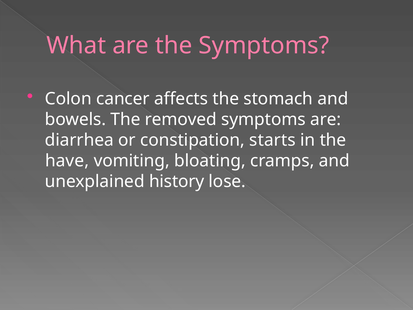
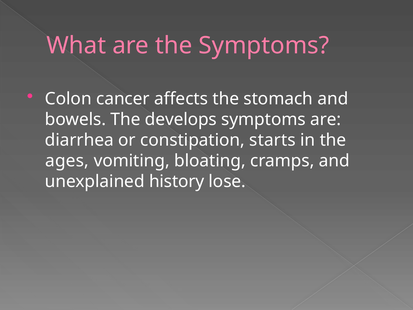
removed: removed -> develops (181, 119)
have: have -> ages (67, 161)
